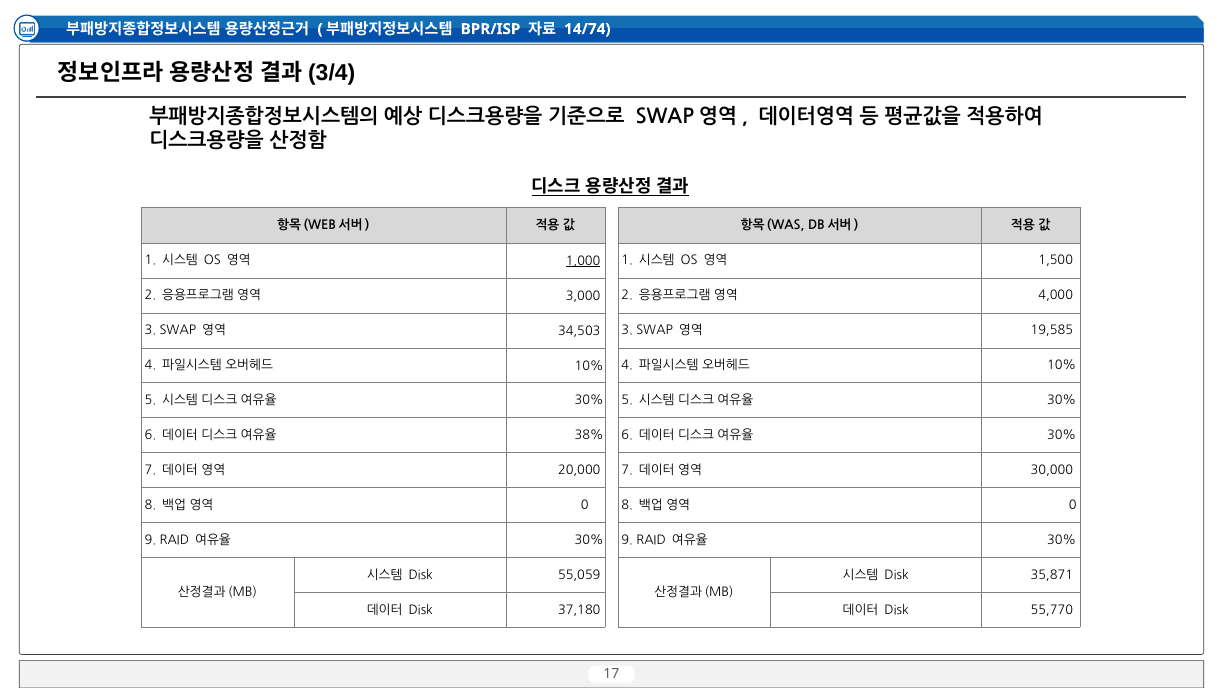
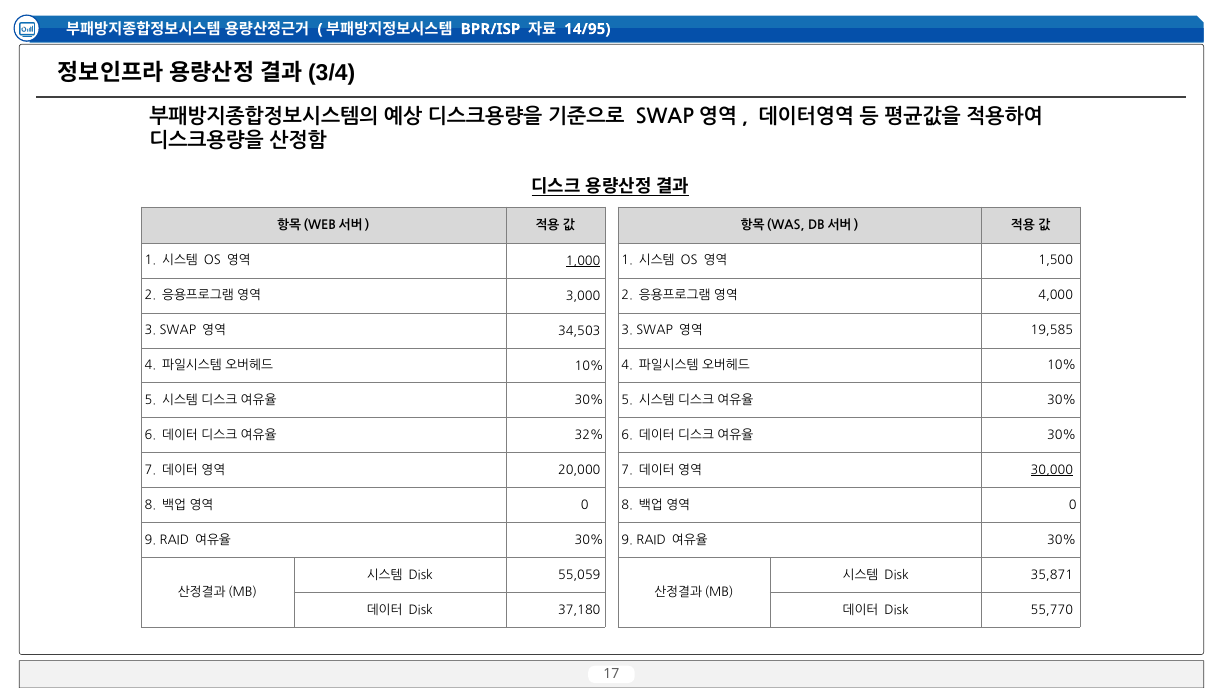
14/74: 14/74 -> 14/95 (587, 29)
38%: 38% -> 32% (589, 436)
30,000 underline: none -> present (1052, 470)
